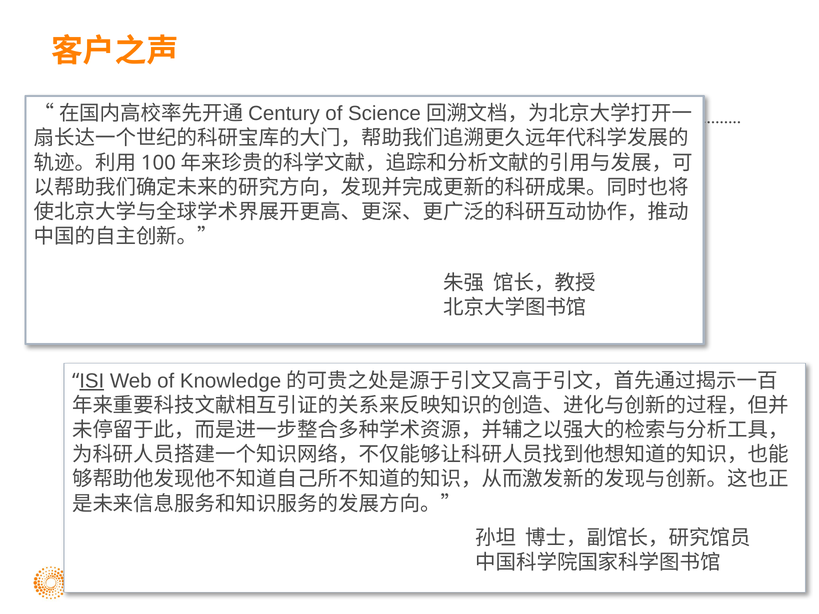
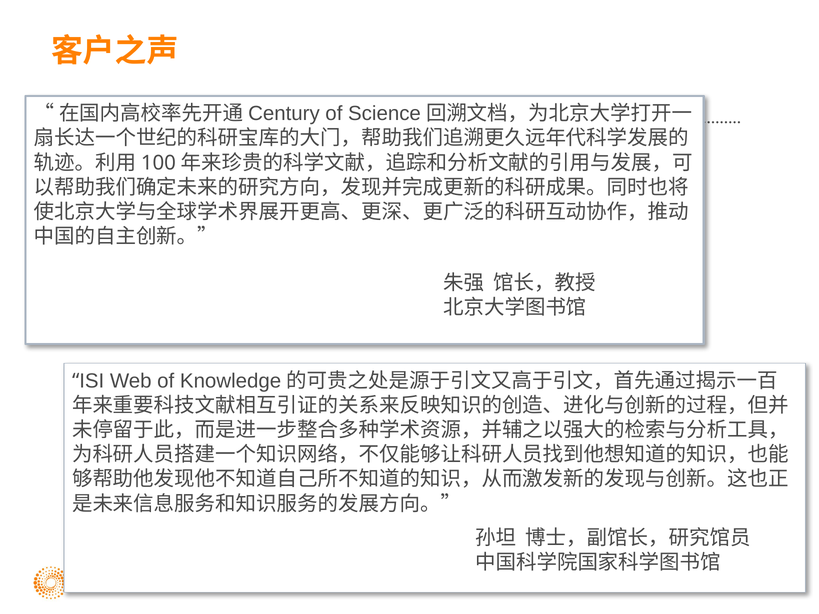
ISI underline: present -> none (92, 381)
